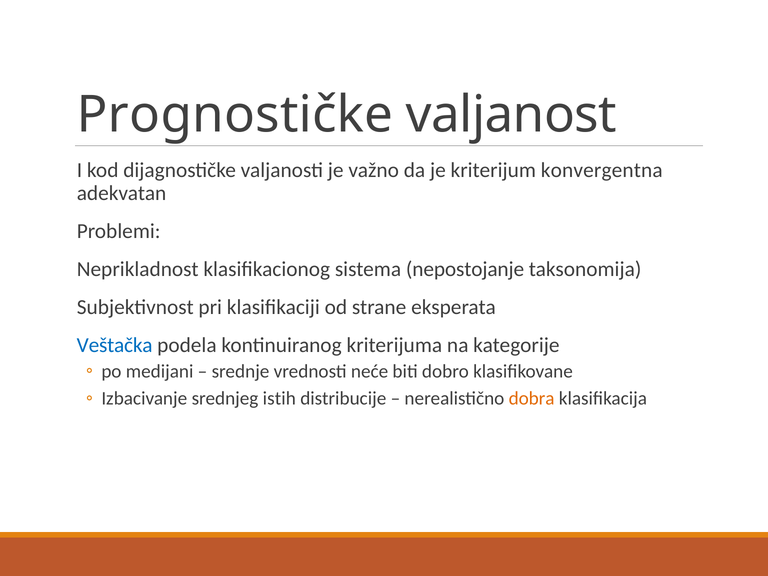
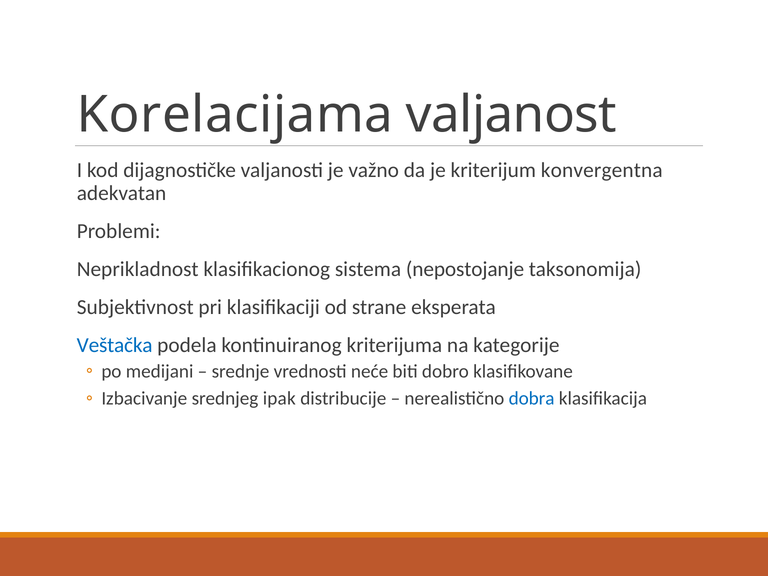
Prognostičke: Prognostičke -> Korelacijama (235, 115)
istih: istih -> ipak (279, 399)
dobra colour: orange -> blue (532, 399)
